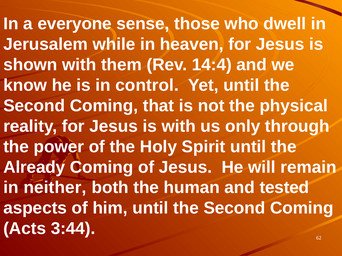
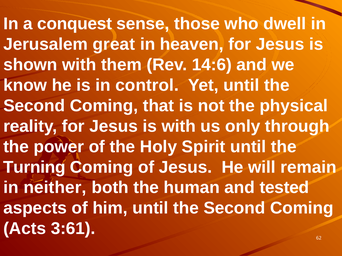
everyone: everyone -> conquest (75, 24)
while: while -> great (114, 44)
14:4: 14:4 -> 14:6 (212, 65)
Already: Already -> Turning (34, 167)
3:44: 3:44 -> 3:61 (73, 229)
